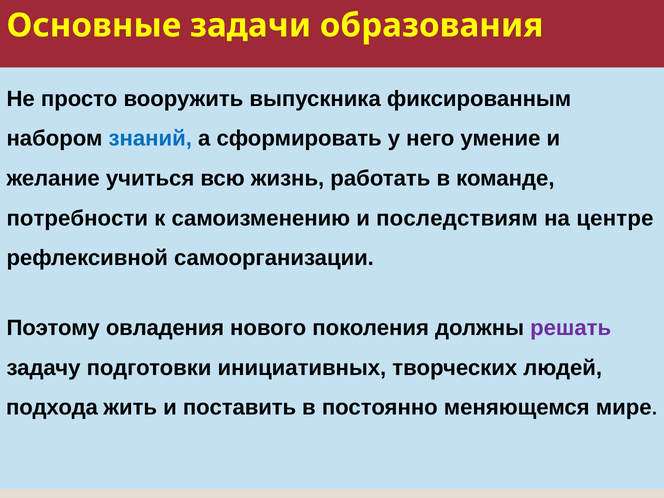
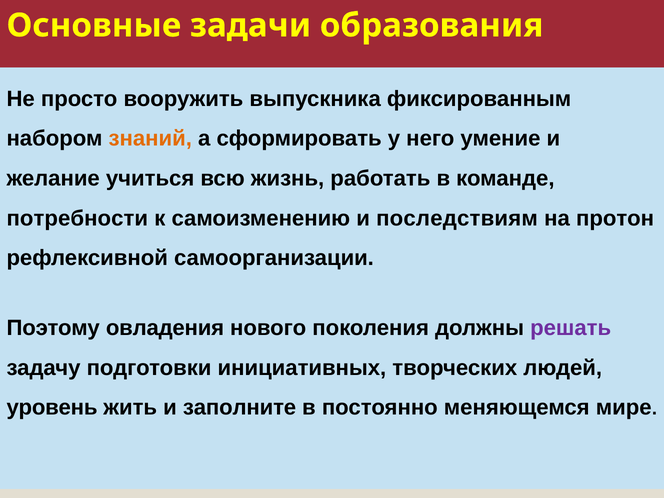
знаний colour: blue -> orange (150, 139)
центре: центре -> протон (615, 218)
подхода: подхода -> уровень (52, 408)
поставить: поставить -> заполните (240, 408)
